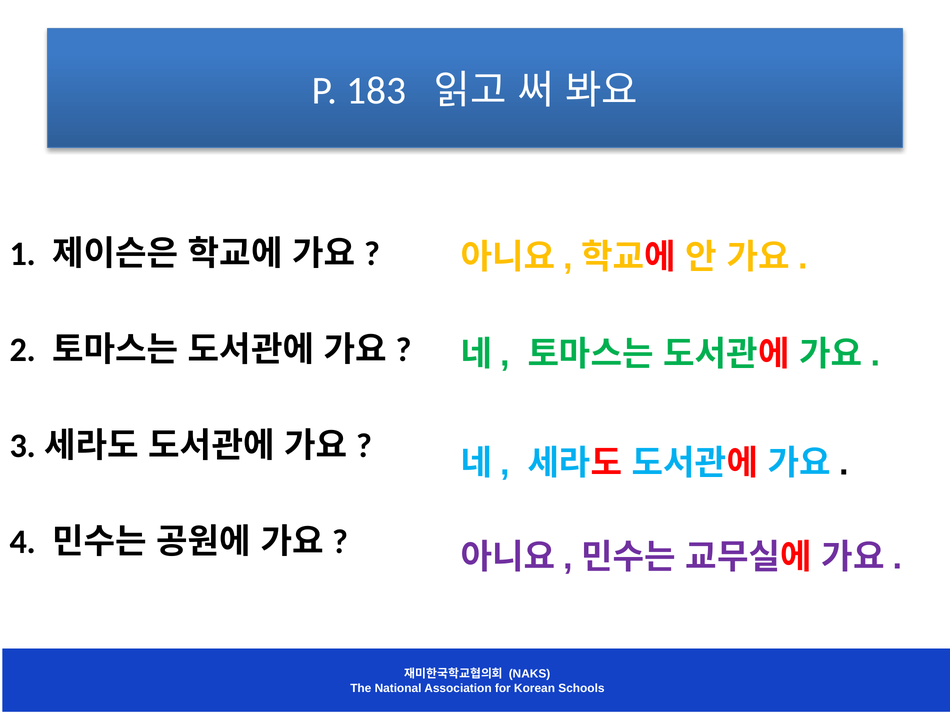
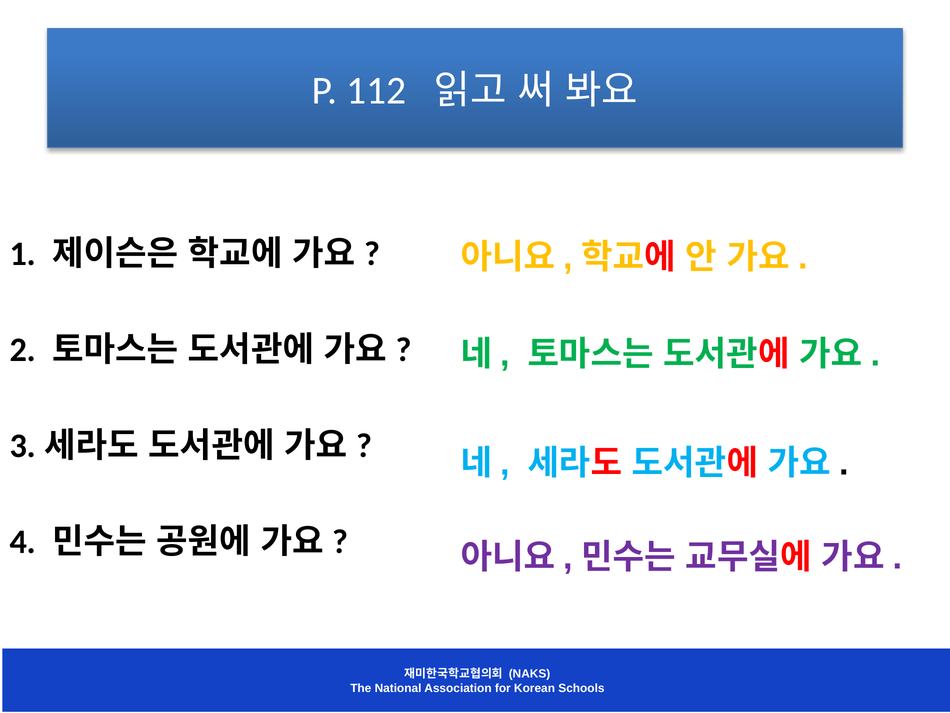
183: 183 -> 112 (376, 91)
